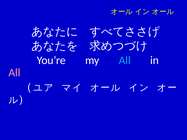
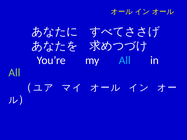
All colour: pink -> light green (14, 73)
